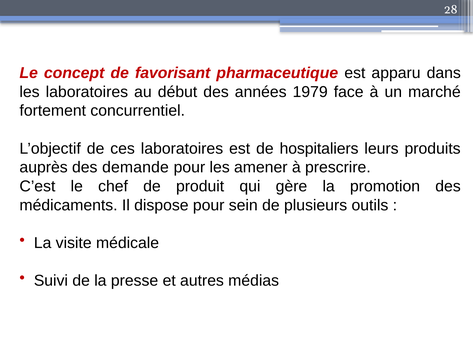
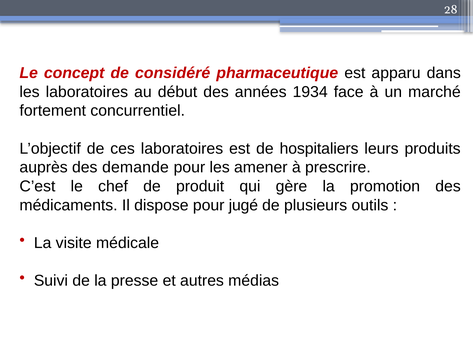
favorisant: favorisant -> considéré (173, 73)
1979: 1979 -> 1934 (310, 92)
sein: sein -> jugé (243, 206)
